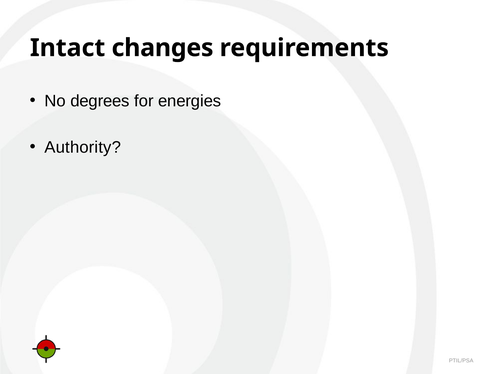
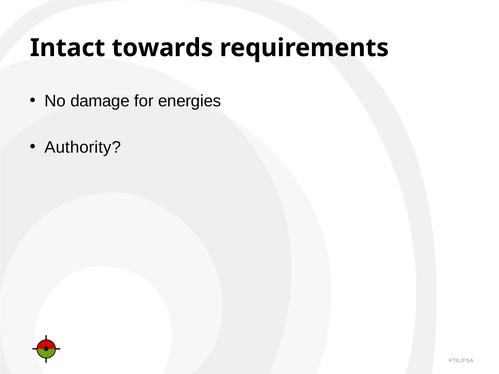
changes: changes -> towards (162, 48)
degrees: degrees -> damage (100, 101)
